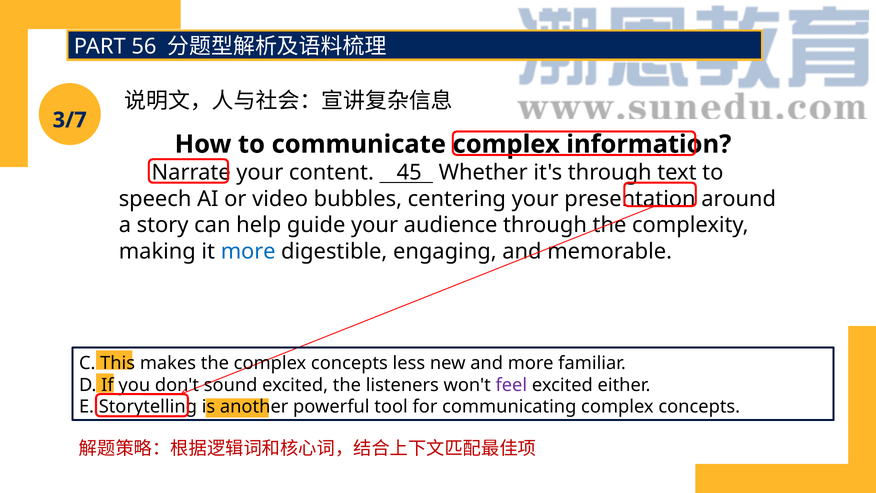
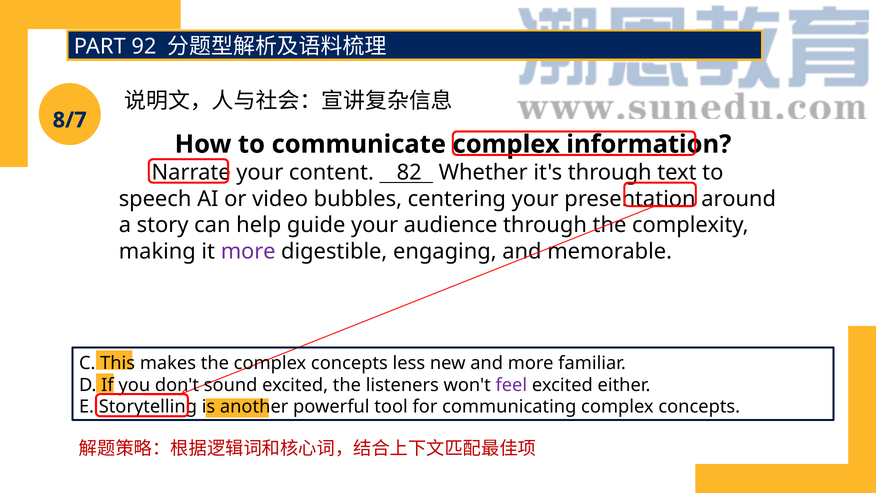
56: 56 -> 92 (144, 47)
3/7: 3/7 -> 8/7 (70, 120)
45: 45 -> 82 (409, 172)
more colour: blue -> purple (248, 251)
